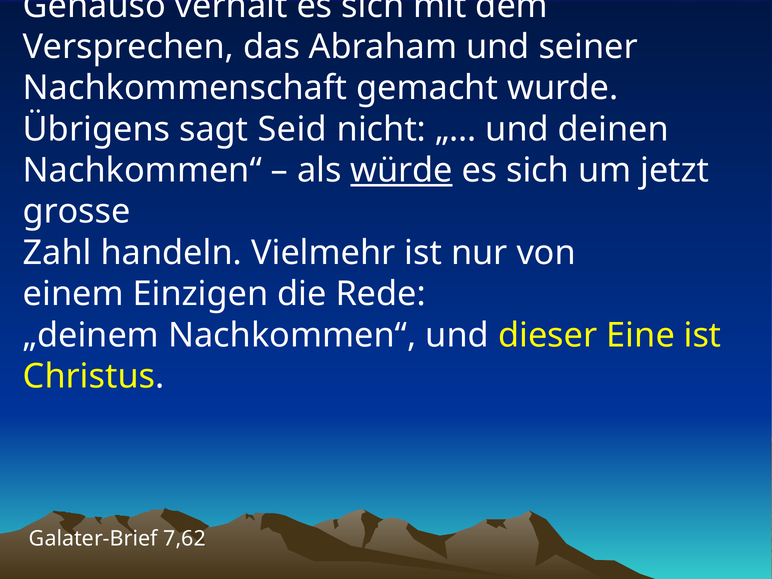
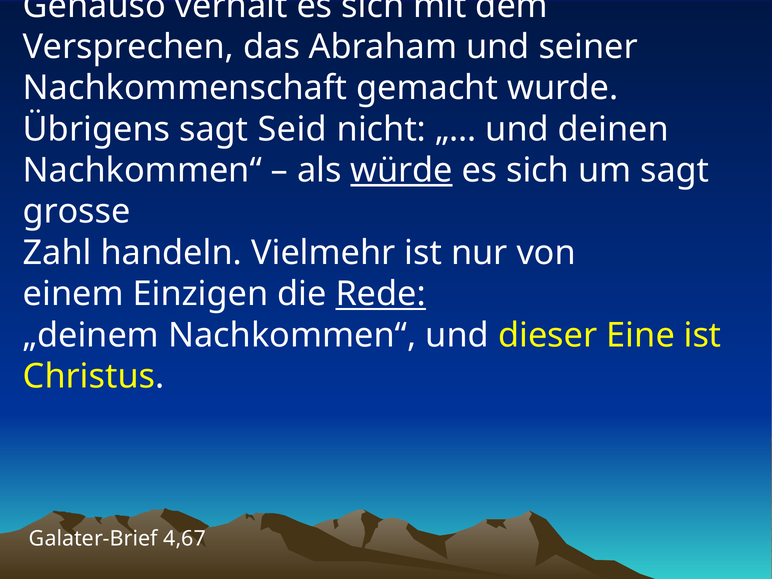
um jetzt: jetzt -> sagt (675, 170)
Rede underline: none -> present (381, 294)
7,62: 7,62 -> 4,67 (185, 539)
